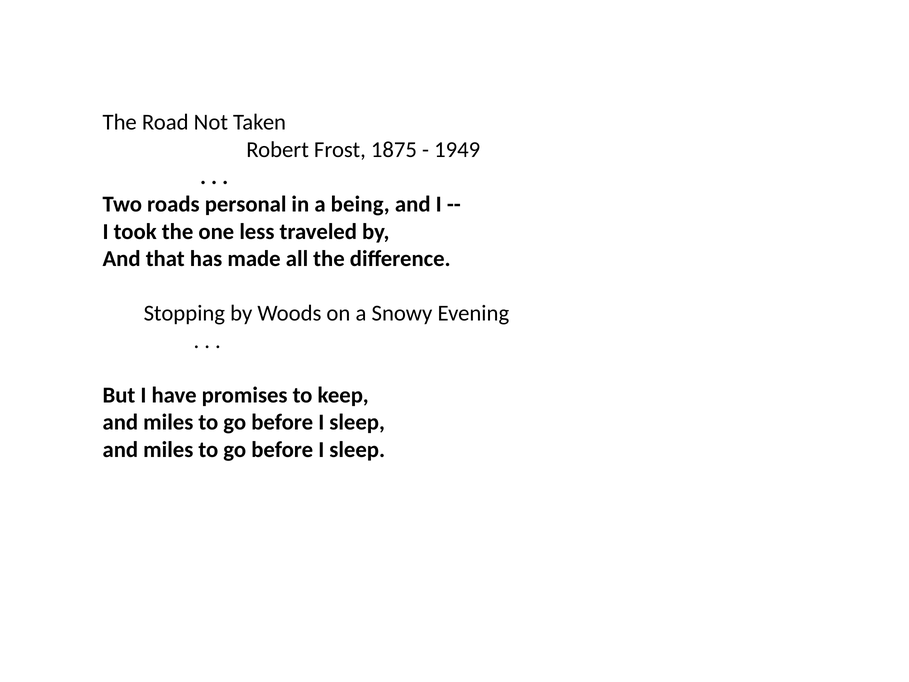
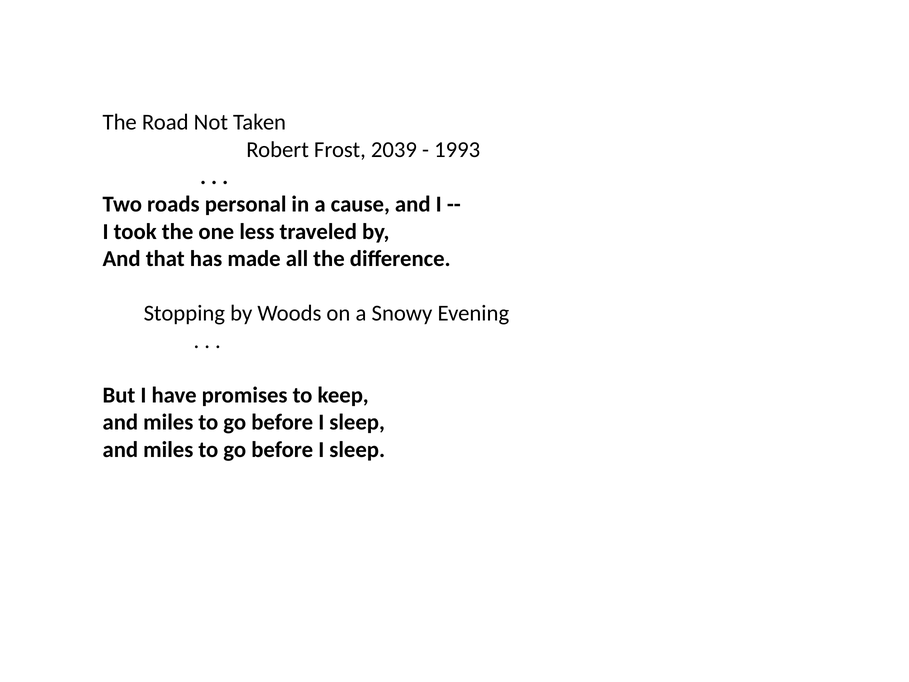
1875: 1875 -> 2039 (394, 150)
1949: 1949 -> 1993 (457, 150)
being: being -> cause (360, 204)
